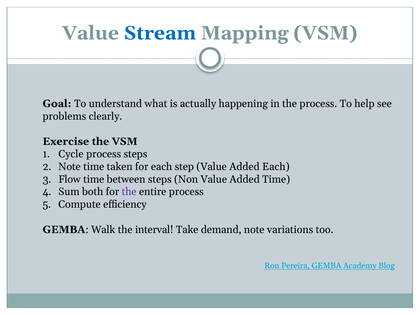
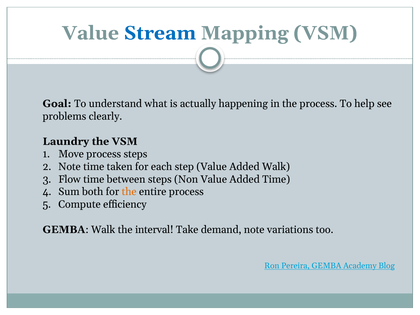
Exercise: Exercise -> Laundry (66, 141)
Cycle: Cycle -> Move (71, 154)
Added Each: Each -> Walk (276, 167)
the colour: purple -> orange (129, 192)
